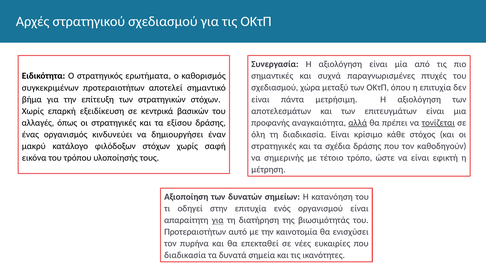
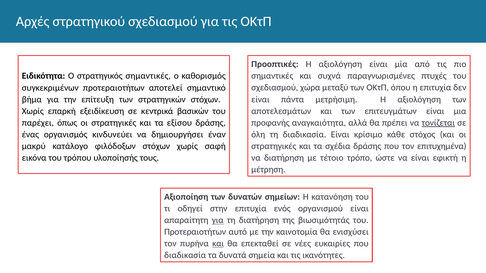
Συνεργασία: Συνεργασία -> Προοπτικές (275, 64)
στρατηγικός ερωτήματα: ερωτήματα -> σημαντικές (148, 76)
αλλαγές: αλλαγές -> παρέχει (38, 123)
αλλά underline: present -> none (358, 123)
καθοδηγούν: καθοδηγούν -> επιτυχημένα (442, 146)
να σημερινής: σημερινής -> διατήρηση (284, 158)
και underline: none -> present (218, 244)
